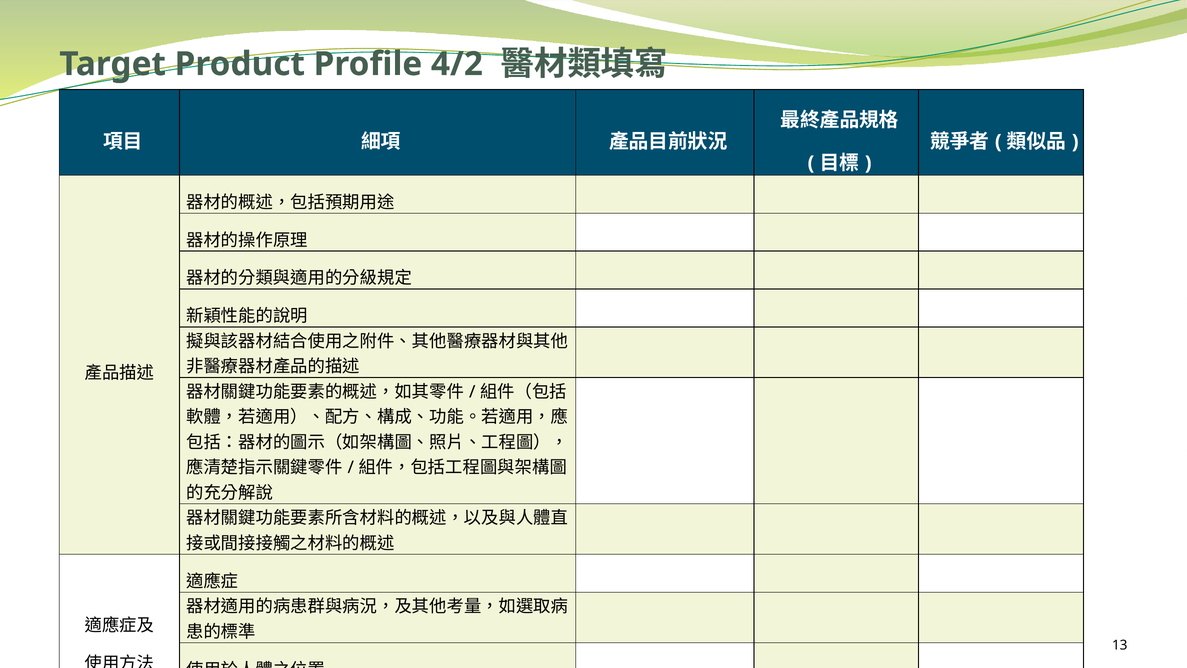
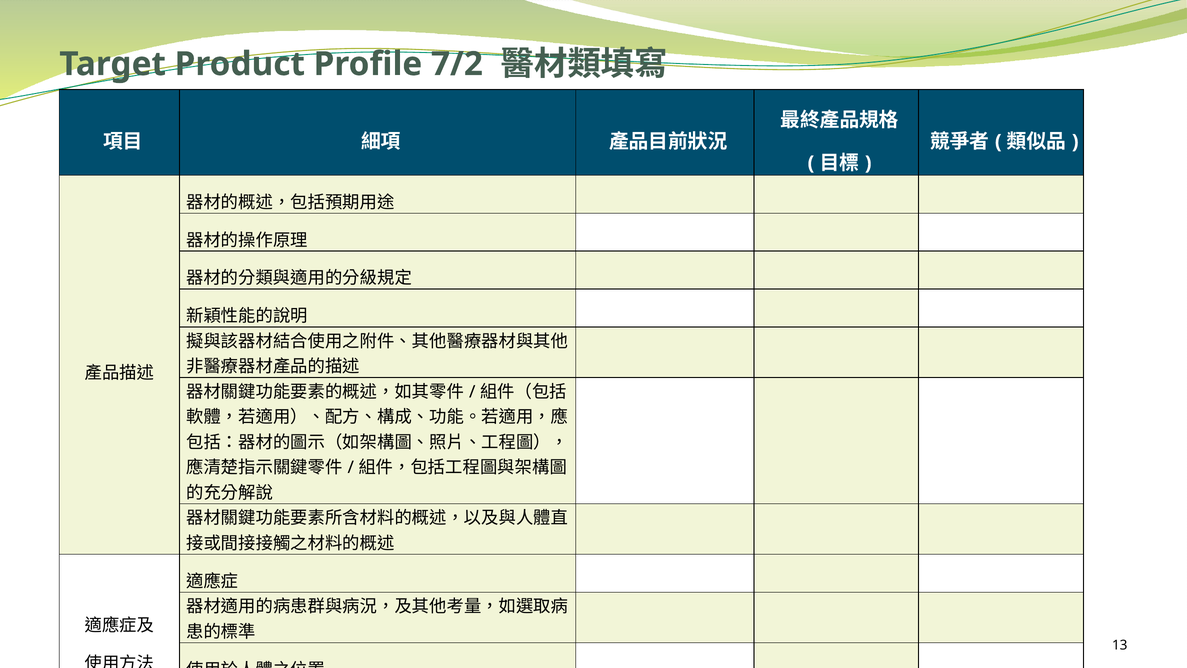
4/2: 4/2 -> 7/2 (457, 64)
